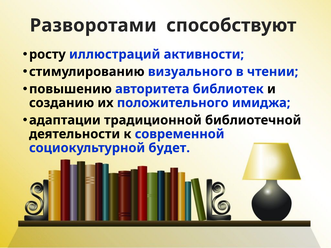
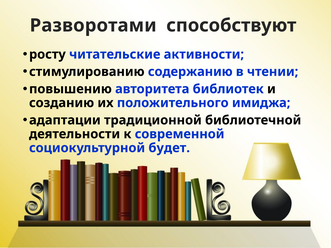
иллюстраций: иллюстраций -> читательские (115, 54)
визуального: визуального -> содержанию (190, 72)
